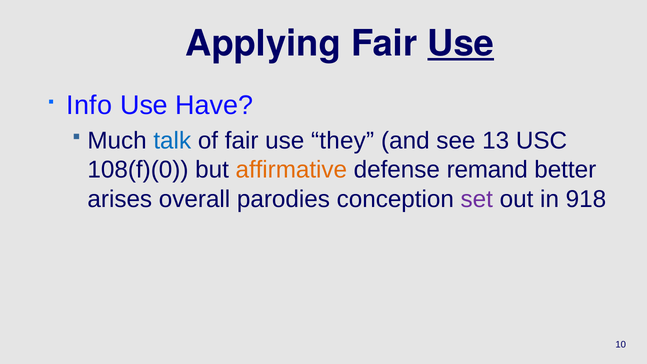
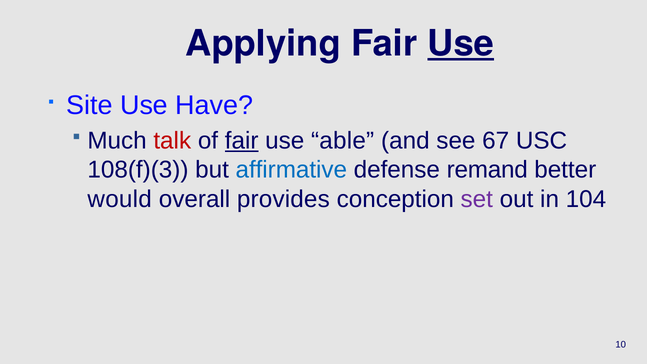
Info: Info -> Site (89, 105)
talk colour: blue -> red (172, 141)
fair underline: none -> present (242, 141)
they: they -> able (343, 141)
13: 13 -> 67 (496, 141)
108(f)(0: 108(f)(0 -> 108(f)(3 (138, 170)
affirmative colour: orange -> blue (291, 170)
arises: arises -> would (120, 199)
parodies: parodies -> provides (283, 199)
918: 918 -> 104 (586, 199)
